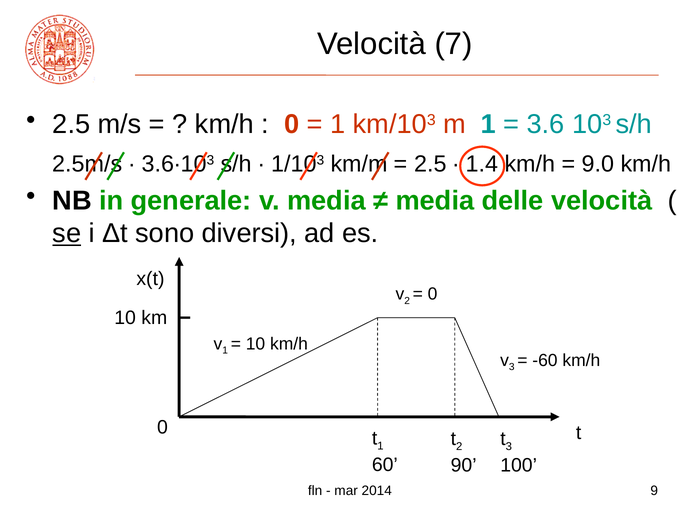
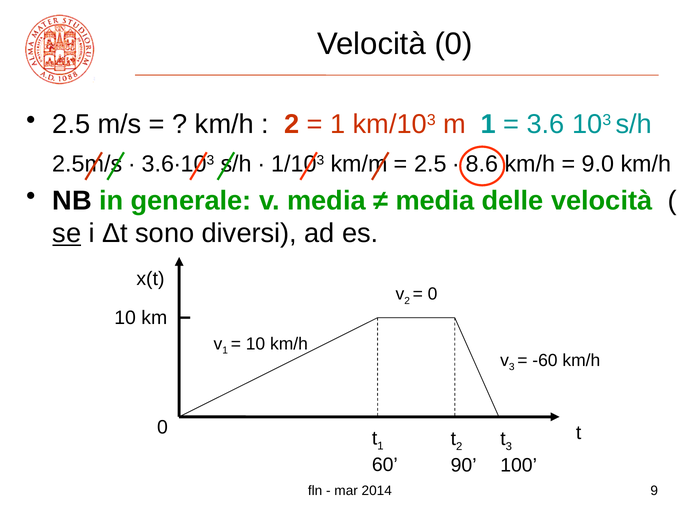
Velocità 7: 7 -> 0 (454, 44)
0: 0 -> 2 (292, 124)
1.4: 1.4 -> 8.6 (482, 164)
